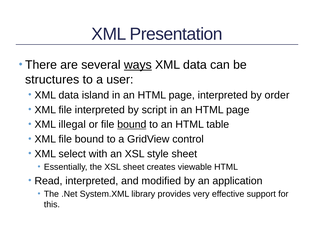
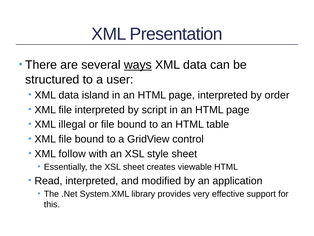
structures: structures -> structured (52, 79)
bound underline: present -> none (132, 124)
select: select -> follow (72, 154)
